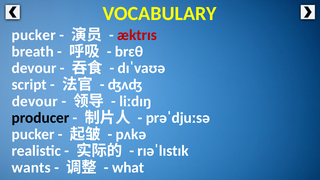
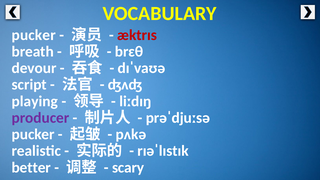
devour: devour -> playing (35, 101)
producer colour: black -> purple (40, 118)
wants: wants -> better (31, 167)
what: what -> scary (128, 167)
